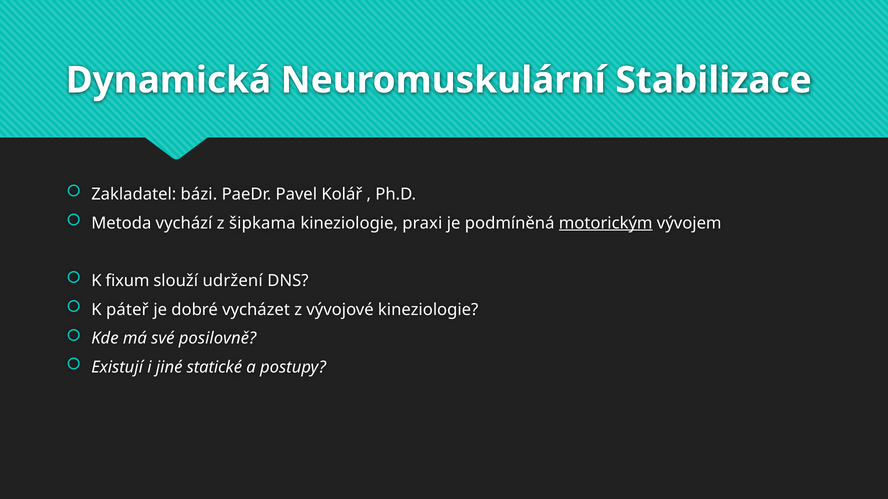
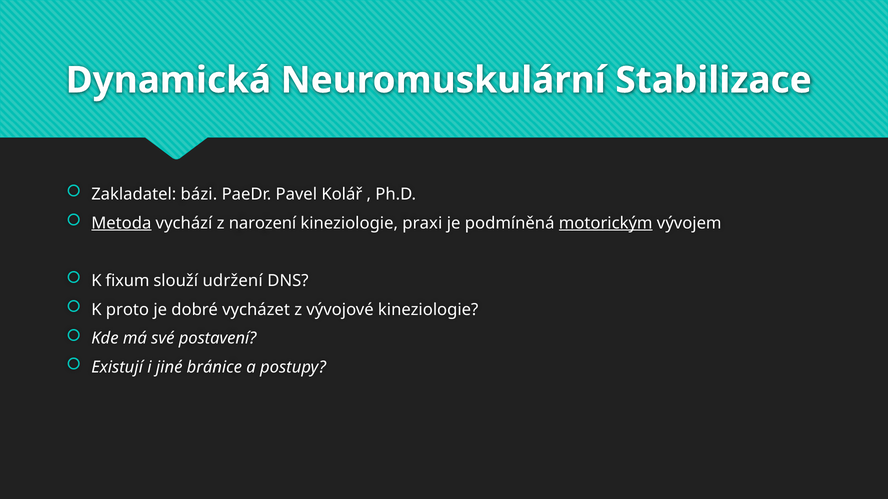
Metoda underline: none -> present (121, 223)
šipkama: šipkama -> narození (263, 223)
páteř: páteř -> proto (127, 310)
posilovně: posilovně -> postavení (218, 339)
statické: statické -> bránice (214, 368)
